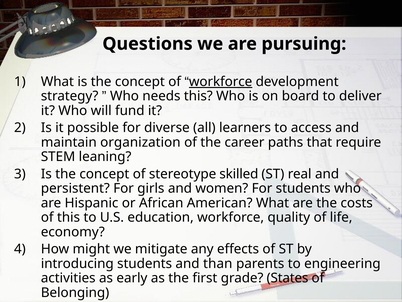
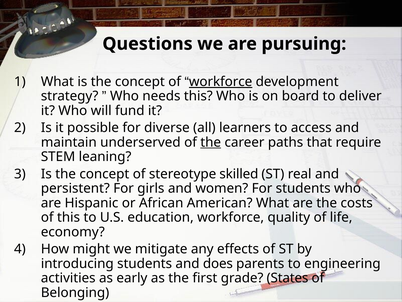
organization: organization -> underserved (140, 142)
the underline: none -> present (211, 142)
than: than -> does (218, 263)
